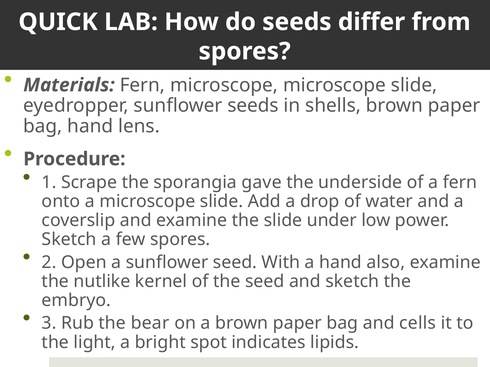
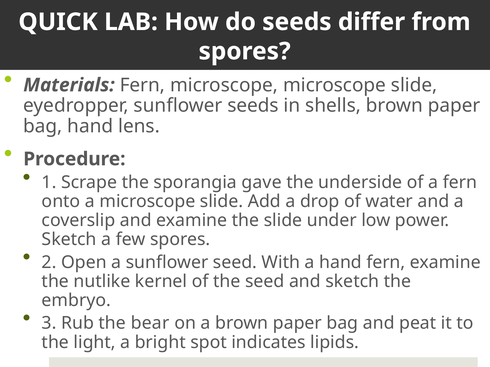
hand also: also -> fern (386, 263)
cells: cells -> peat (418, 324)
